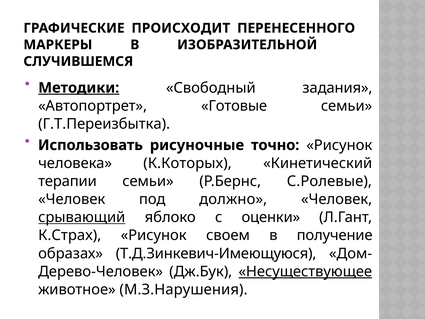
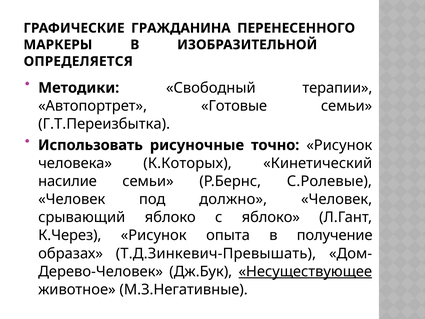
ПРОИСХОДИТ: ПРОИСХОДИТ -> ГРАЖДАНИНА (181, 28)
СЛУЧИВШЕМСЯ: СЛУЧИВШЕМСЯ -> ОПРЕДЕЛЯЕТСЯ (78, 61)
Методики underline: present -> none (79, 88)
задания: задания -> терапии (337, 88)
терапии: терапии -> насилие (67, 181)
срывающий underline: present -> none (82, 217)
с оценки: оценки -> яблоко (271, 217)
К.Страх: К.Страх -> К.Через (70, 235)
своем: своем -> опыта (228, 235)
Т.Д.Зинкевич-Имеющуюся: Т.Д.Зинкевич-Имеющуюся -> Т.Д.Зинкевич-Превышать (216, 253)
М.З.Нарушения: М.З.Нарушения -> М.З.Негативные (184, 289)
